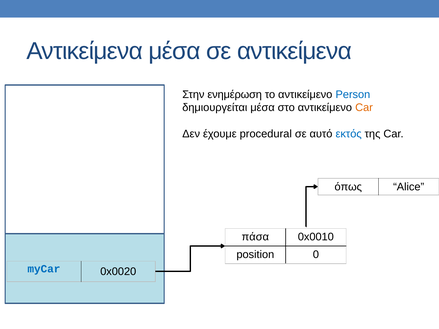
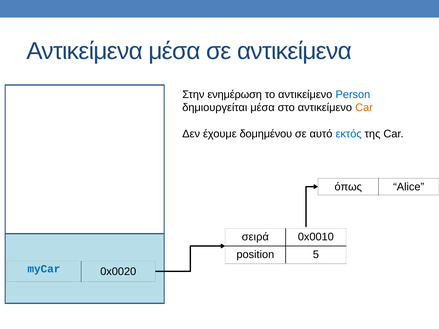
procedural: procedural -> δομημένου (266, 134)
πάσα: πάσα -> σειρά (255, 237)
0: 0 -> 5 (316, 255)
